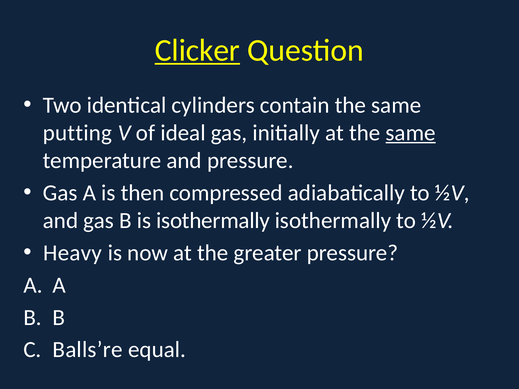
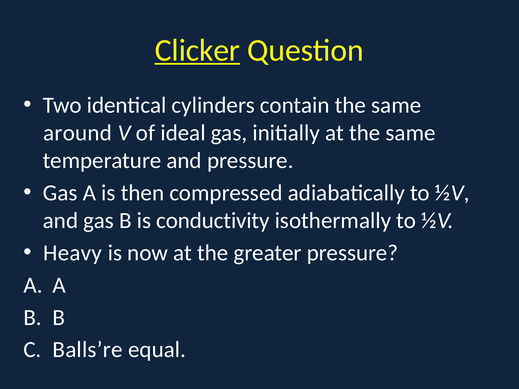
putting: putting -> around (78, 133)
same underline: present -> none (411, 133)
is isothermally: isothermally -> conductivity (213, 221)
